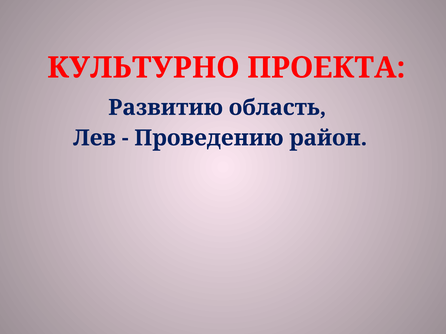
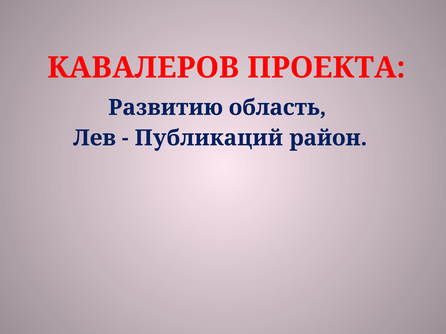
КУЛЬТУРНО: КУЛЬТУРНО -> КАВАЛЕРОВ (143, 68)
Проведению: Проведению -> Публикаций (209, 138)
